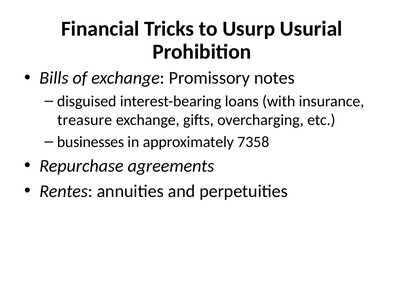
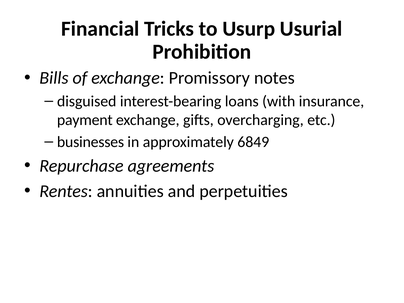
treasure: treasure -> payment (85, 120)
7358: 7358 -> 6849 (253, 142)
